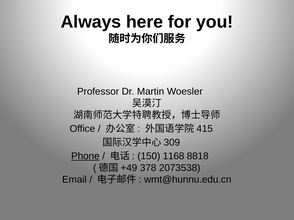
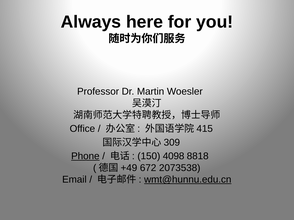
1168: 1168 -> 4098 (174, 156)
378: 378 -> 672 (148, 168)
wmt@hunnu.edu.cn underline: none -> present (188, 180)
